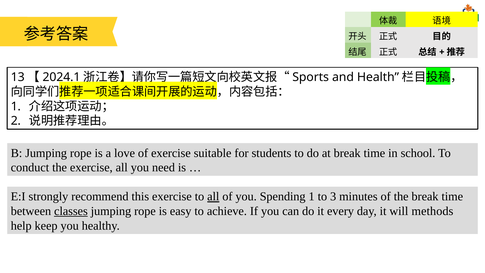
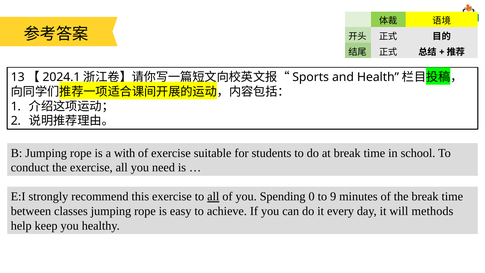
love: love -> with (125, 153)
Spending 1: 1 -> 0 (312, 197)
3: 3 -> 9 (333, 197)
classes underline: present -> none (71, 211)
